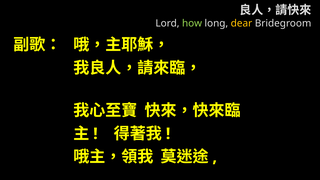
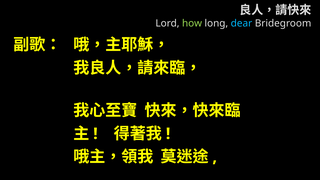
dear colour: yellow -> light blue (241, 23)
